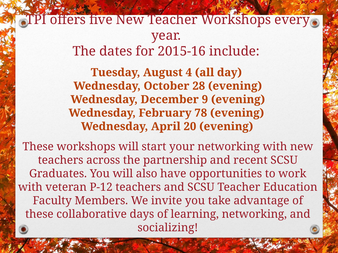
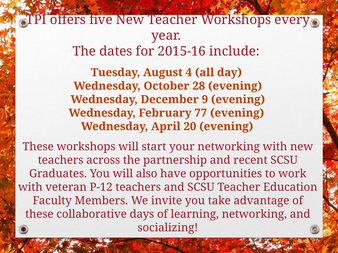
78: 78 -> 77 (201, 113)
